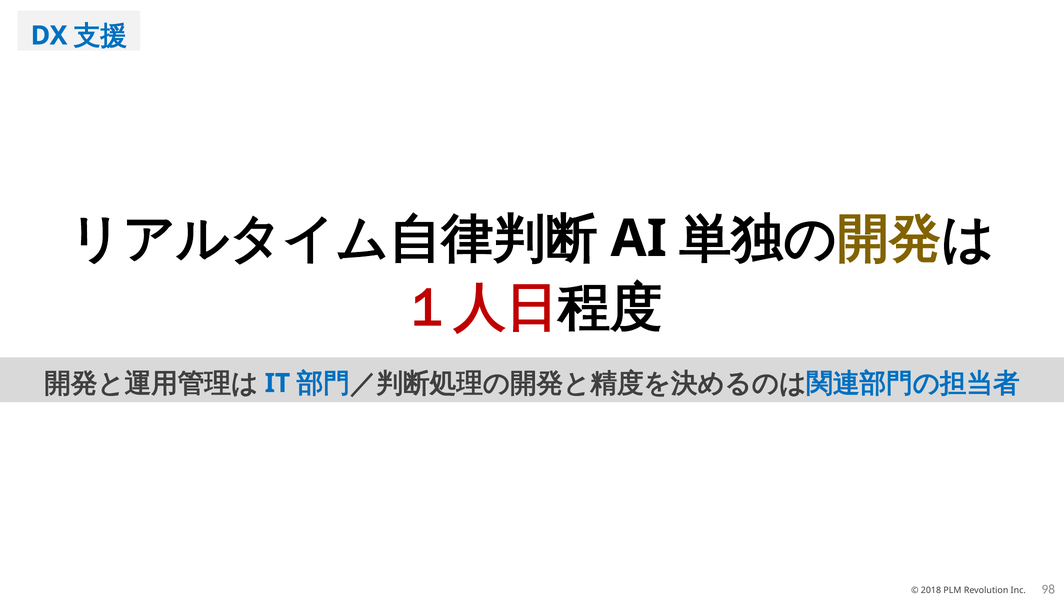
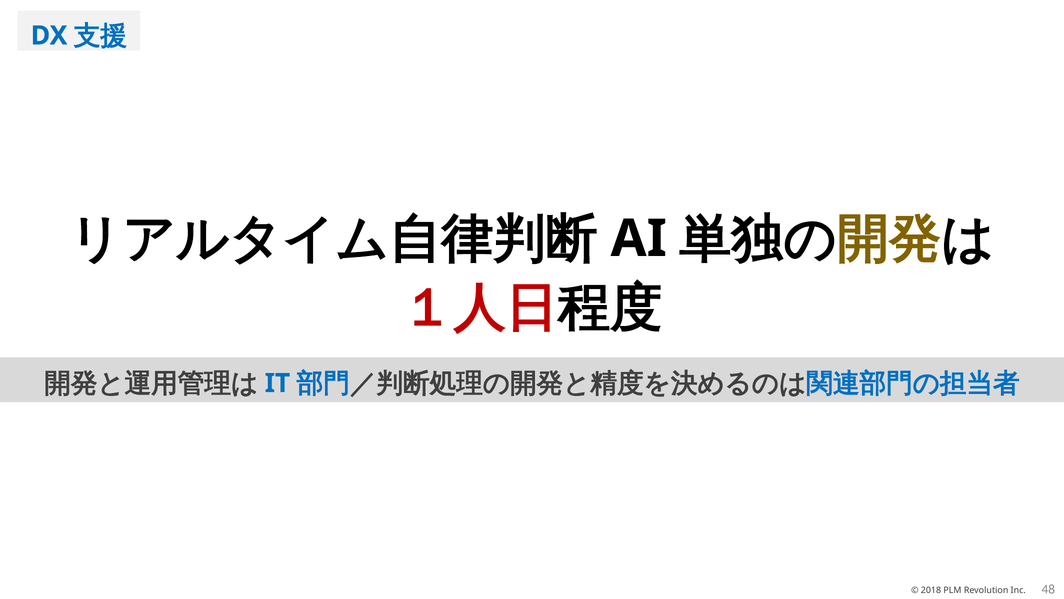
98: 98 -> 48 (1048, 589)
